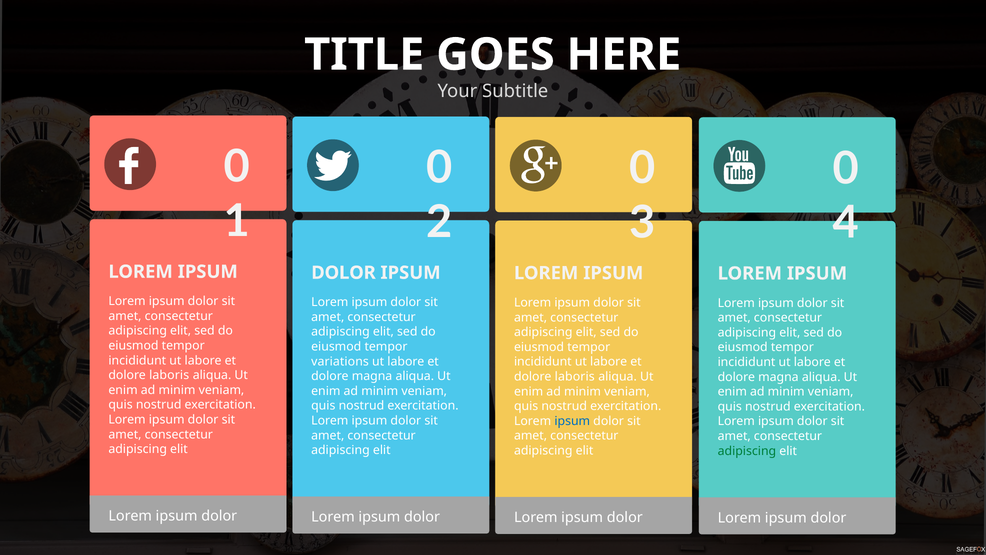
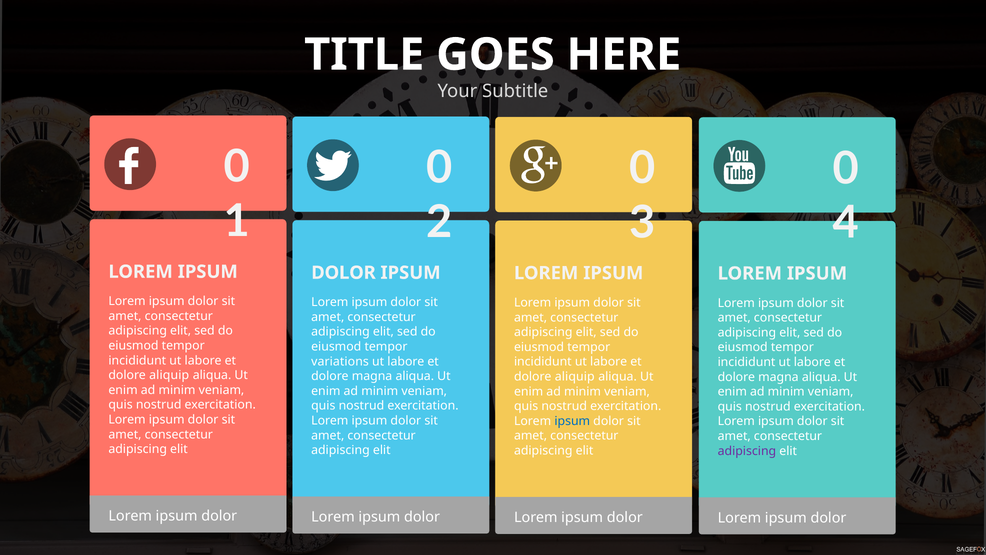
laboris: laboris -> aliquip (169, 375)
laboris: laboris -> aliquip (575, 376)
adipiscing colour: green -> purple (747, 451)
